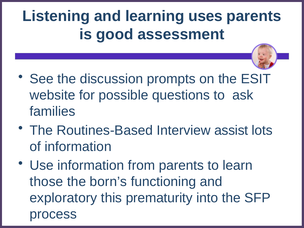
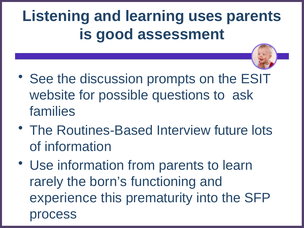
assist: assist -> future (231, 130)
those: those -> rarely (47, 182)
exploratory: exploratory -> experience (63, 198)
